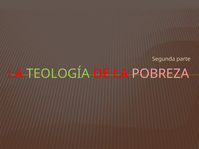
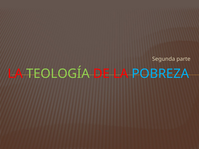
POBREZA colour: pink -> light blue (160, 74)
